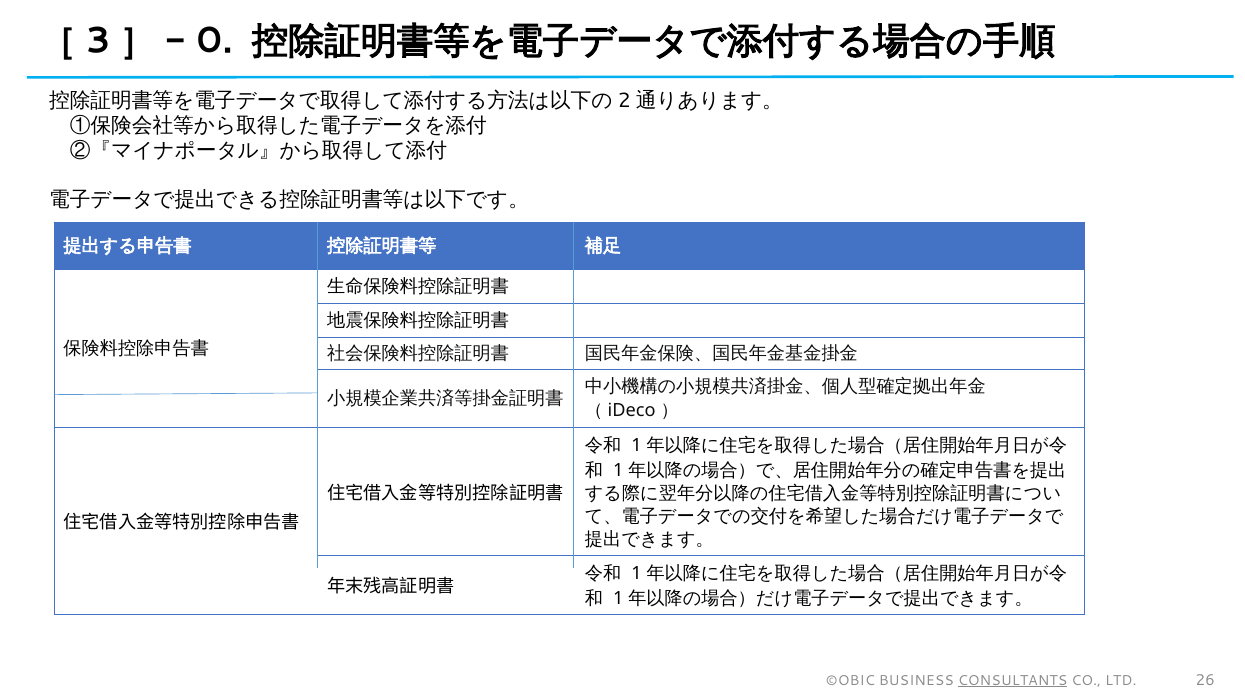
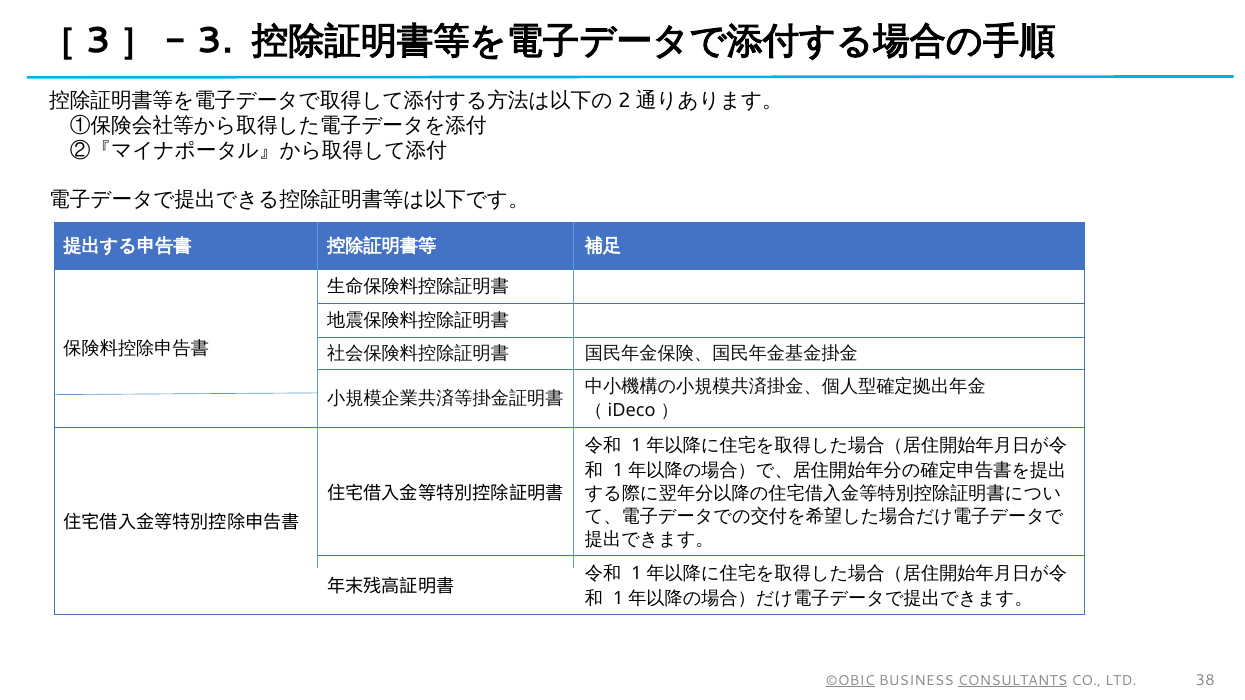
0: 0 -> 3 (214, 41)
©OBIC underline: none -> present (850, 681)
26: 26 -> 38 (1205, 681)
